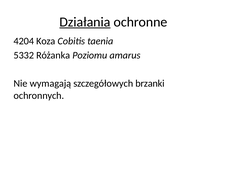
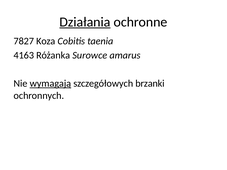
4204: 4204 -> 7827 (24, 41)
5332: 5332 -> 4163 (24, 55)
Poziomu: Poziomu -> Surowce (90, 55)
wymagają underline: none -> present (50, 84)
